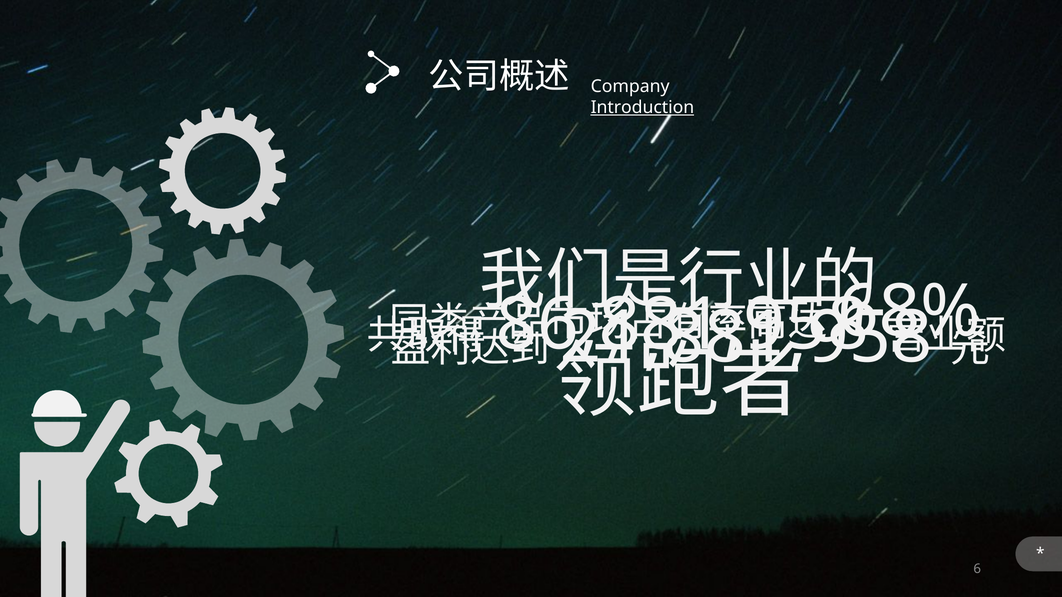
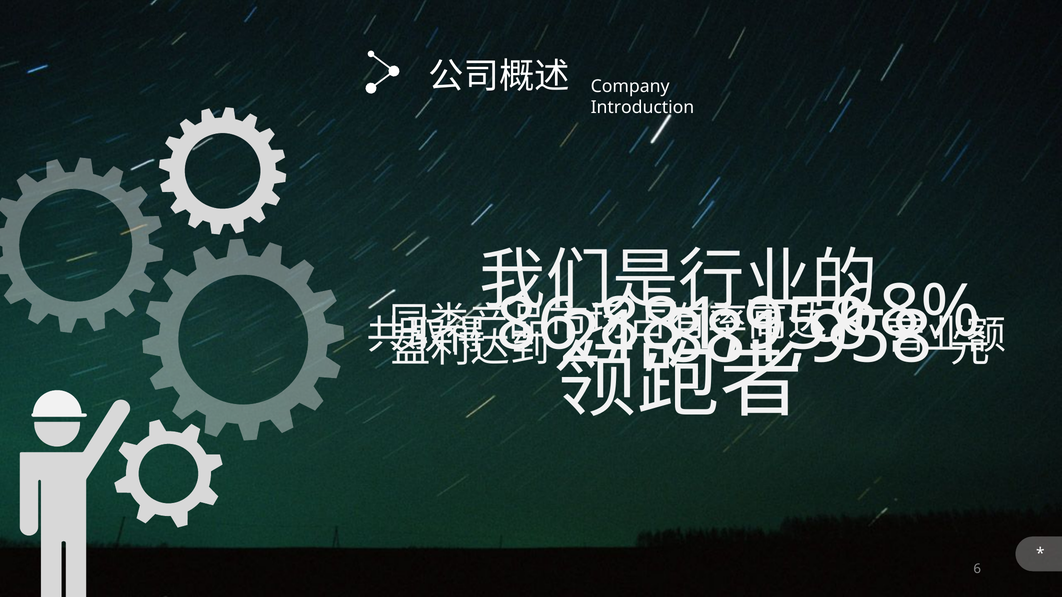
Introduction underline: present -> none (642, 108)
